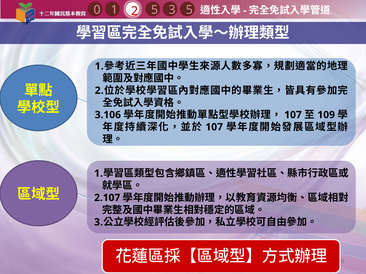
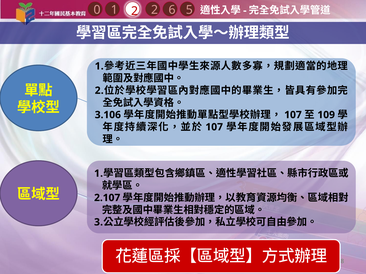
1 3: 3 -> 6 (172, 10)
2 5: 5 -> 2 (155, 10)
